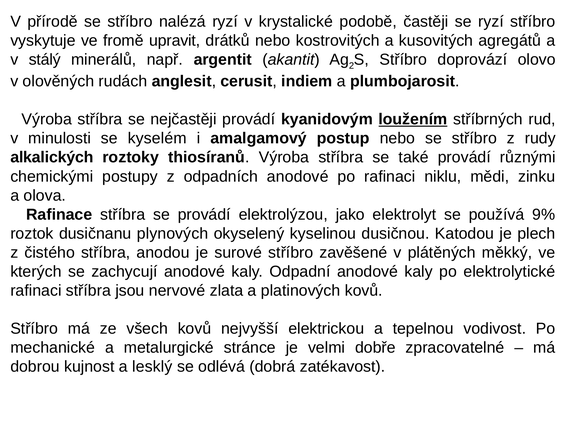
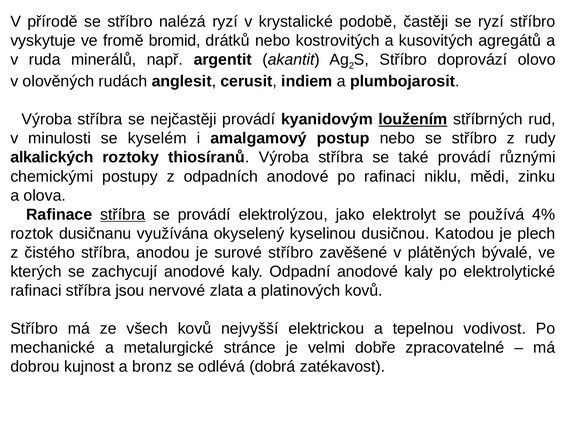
upravit: upravit -> bromid (175, 41)
stálý: stálý -> ruda (45, 60)
stříbra underline: none -> present (123, 215)
9%: 9% -> 4% (544, 215)
plynových: plynových -> využívána (173, 234)
měkký: měkký -> bývalé (507, 253)
lesklý: lesklý -> bronz (152, 367)
